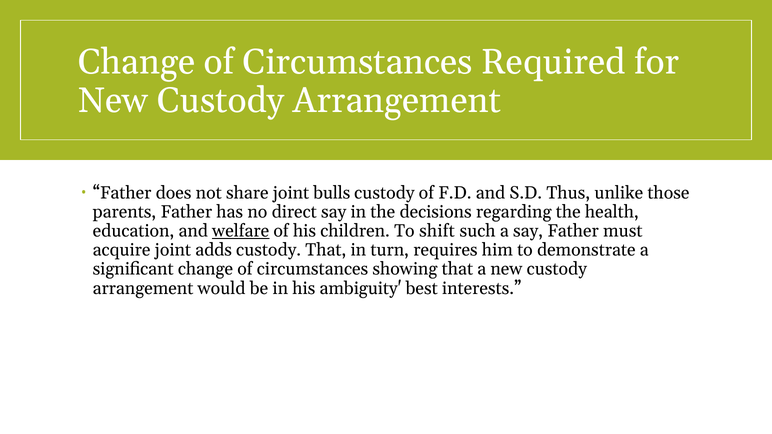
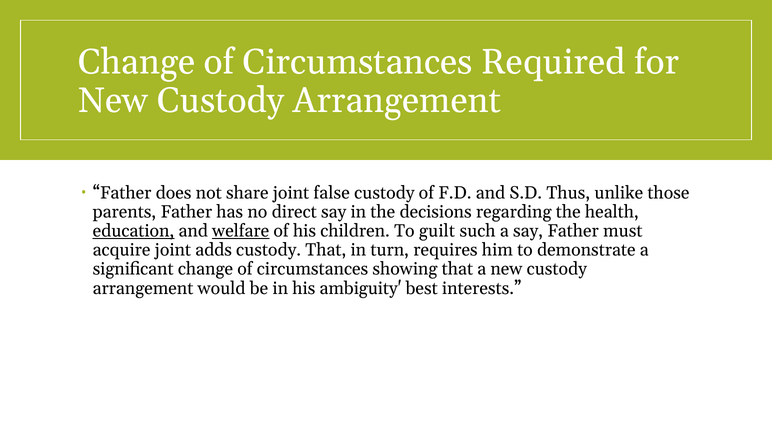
bulls: bulls -> false (332, 193)
education underline: none -> present (133, 231)
shift: shift -> guilt (437, 231)
